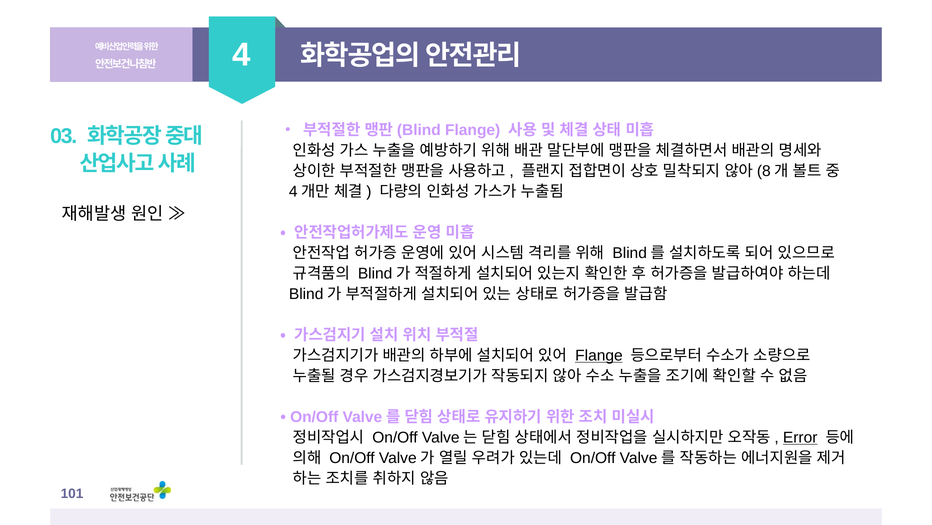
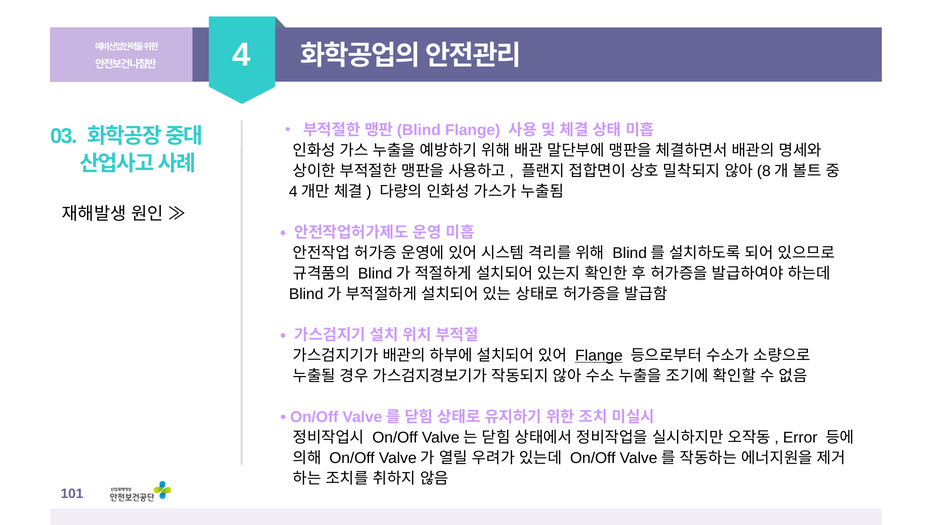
Error underline: present -> none (800, 438)
